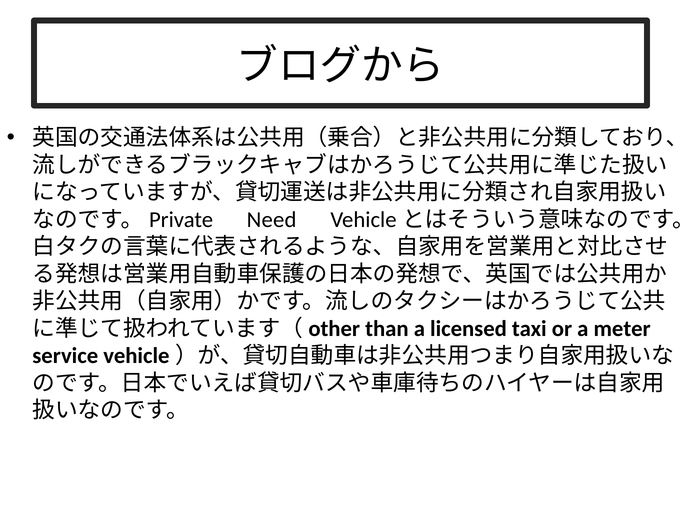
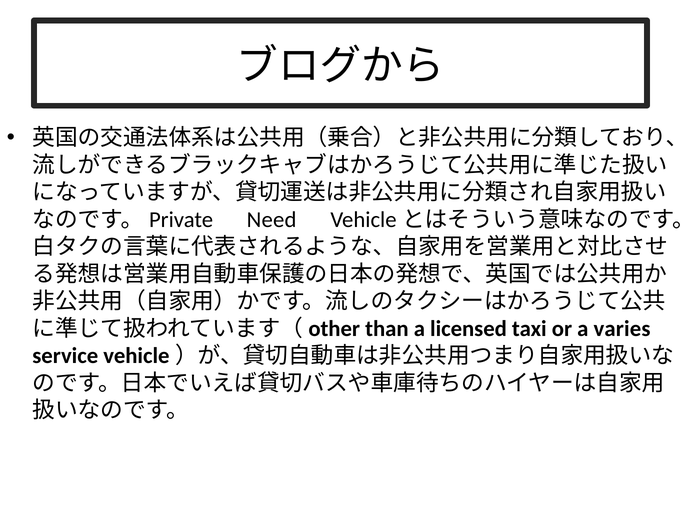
meter: meter -> varies (622, 328)
